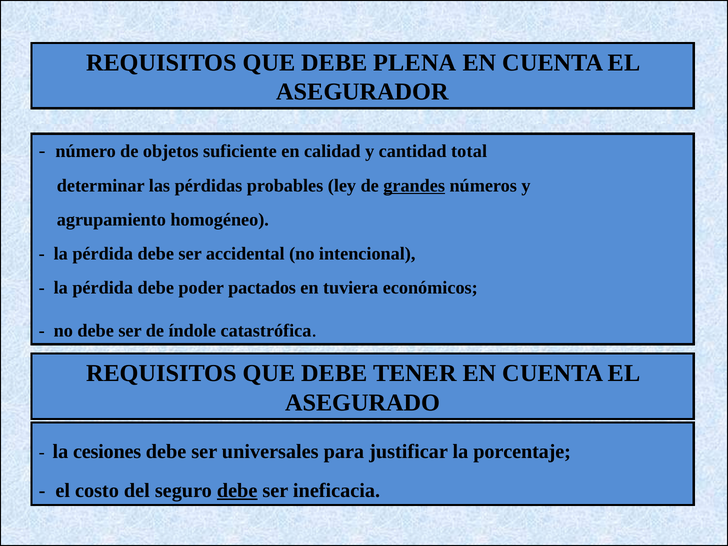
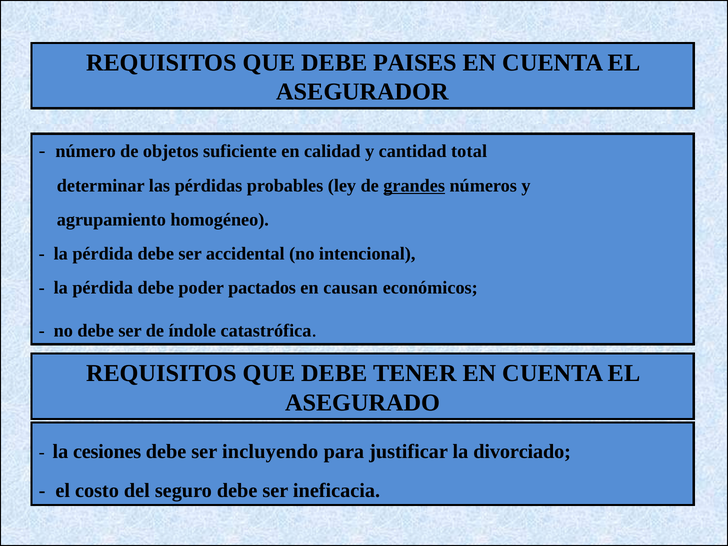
PLENA: PLENA -> PAISES (415, 63)
tuviera: tuviera -> causan (351, 288)
universales: universales -> incluyendo (270, 452)
porcentaje: porcentaje -> divorciado (522, 452)
debe underline: present -> none (237, 491)
